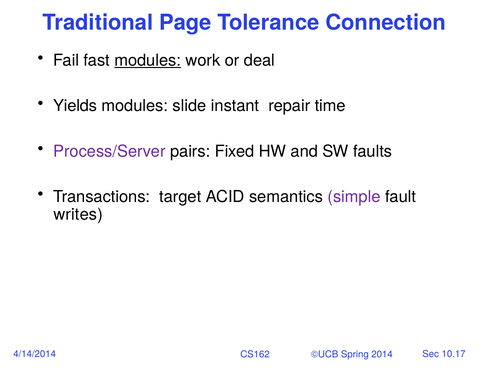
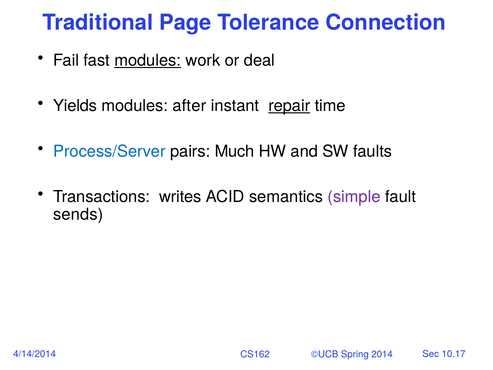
slide: slide -> after (189, 106)
repair underline: none -> present (289, 106)
Process/Server colour: purple -> blue (109, 151)
Fixed: Fixed -> Much (235, 151)
target: target -> writes (180, 196)
writes: writes -> sends (78, 214)
